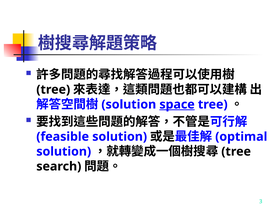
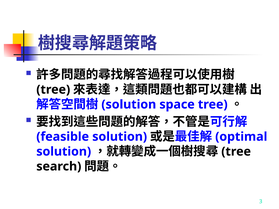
space underline: present -> none (177, 105)
